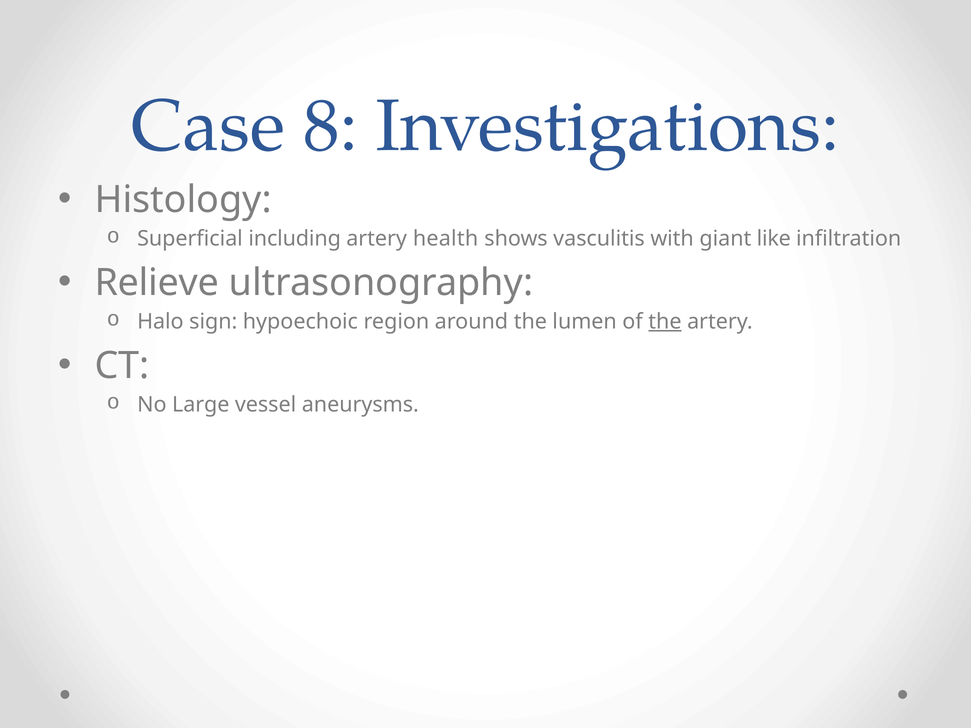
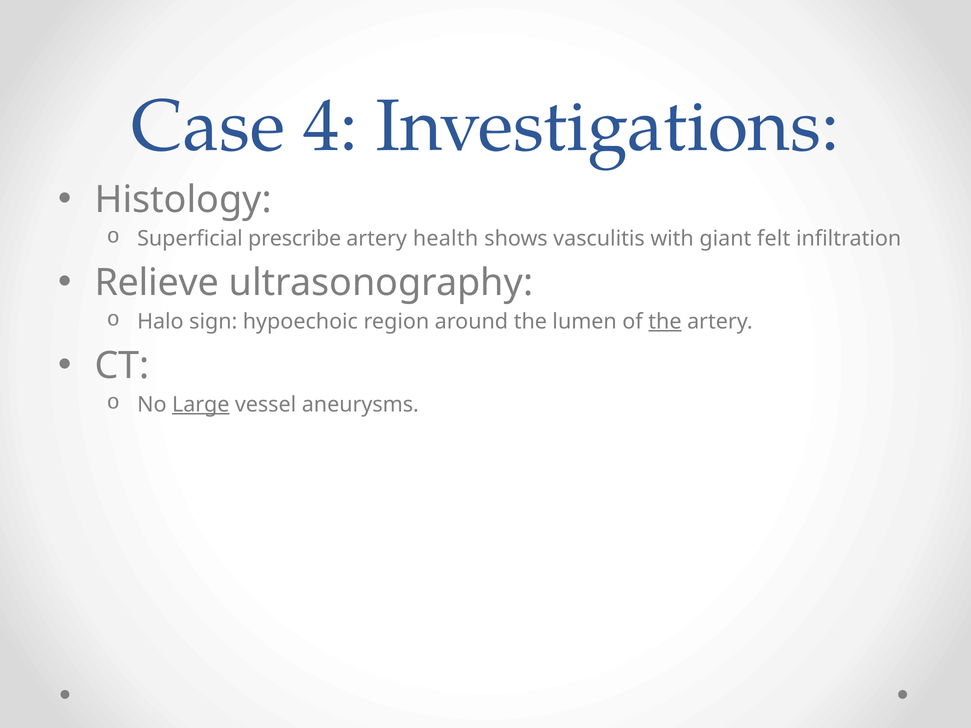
8: 8 -> 4 (330, 126)
including: including -> prescribe (295, 239)
like: like -> felt (774, 239)
Large underline: none -> present (201, 405)
